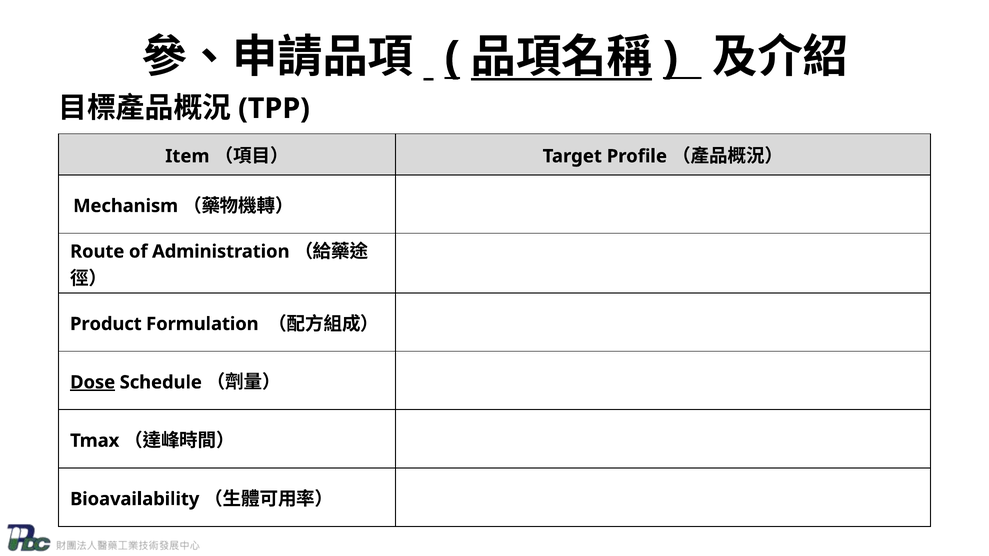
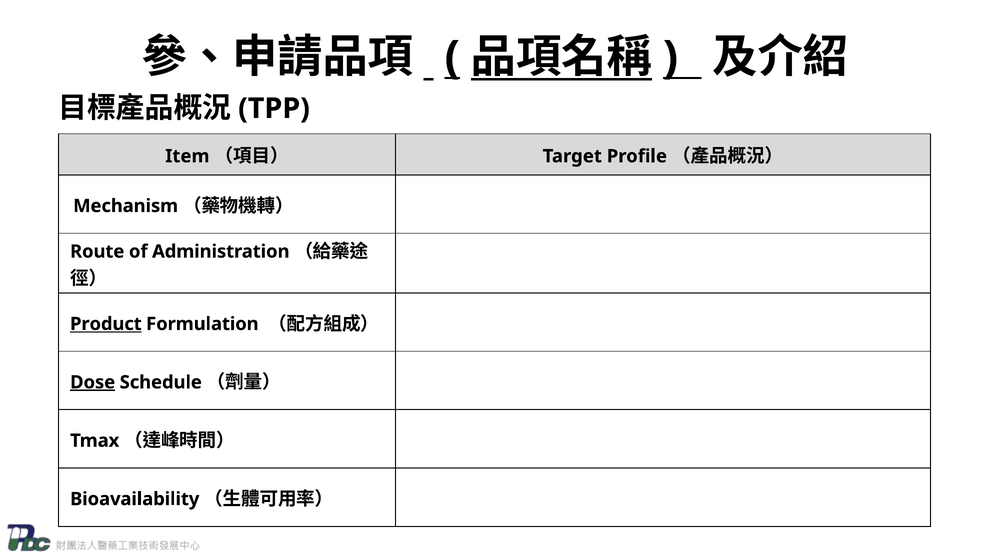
Product underline: none -> present (106, 324)
